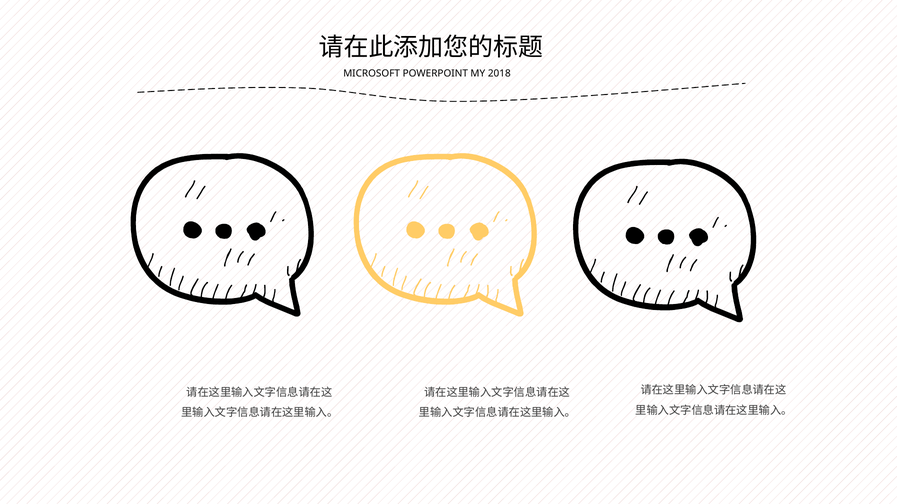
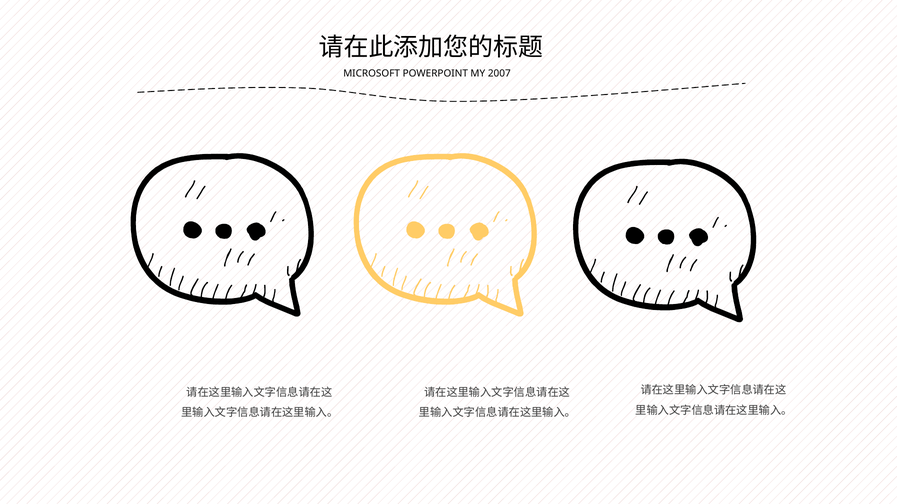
2018: 2018 -> 2007 (499, 73)
